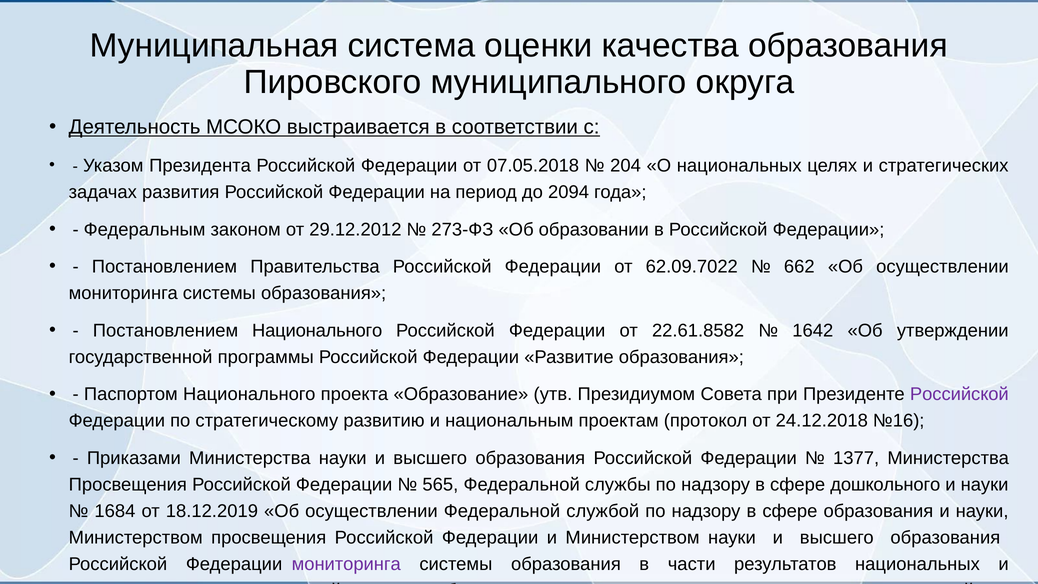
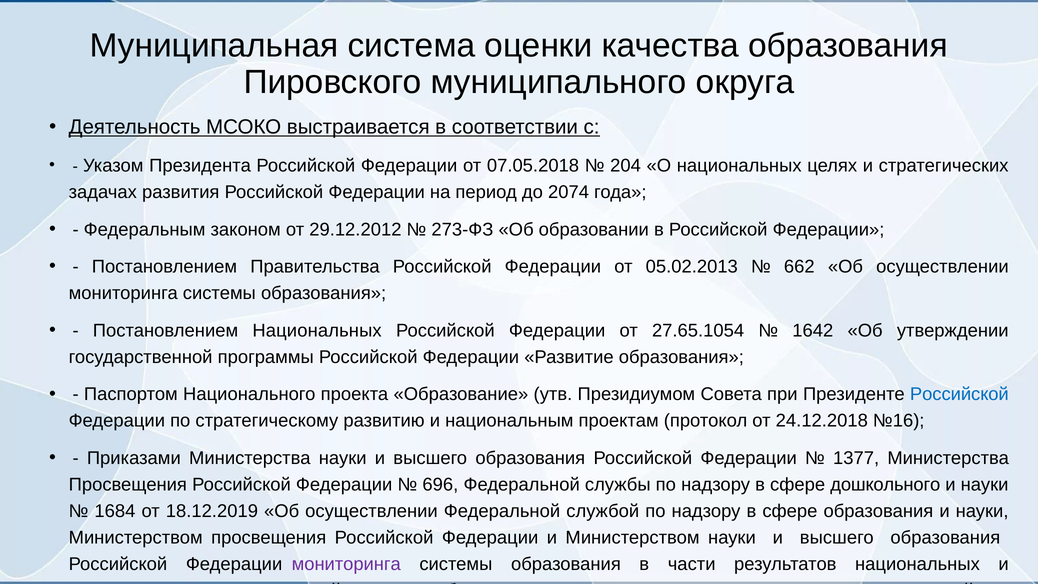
2094: 2094 -> 2074 (569, 192)
62.09.7022: 62.09.7022 -> 05.02.2013 (692, 267)
Постановлением Национального: Национального -> Национальных (317, 330)
22.61.8582: 22.61.8582 -> 27.65.1054 (698, 330)
Российской colour: purple -> blue (959, 394)
565: 565 -> 696 (440, 485)
